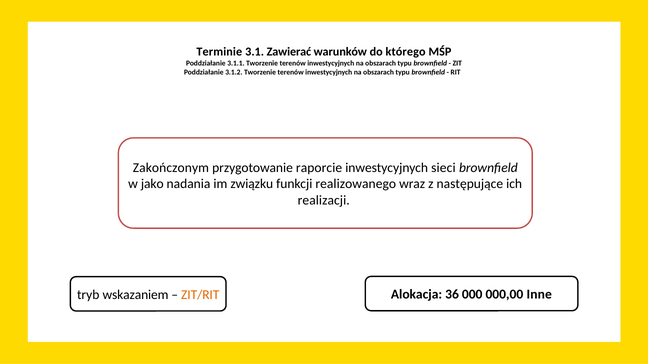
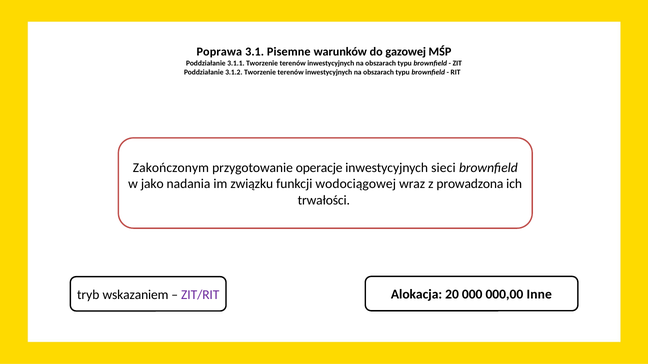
Terminie: Terminie -> Poprawa (219, 52)
Zawierać: Zawierać -> Pisemne (289, 52)
którego: którego -> gazowej (406, 52)
raporcie: raporcie -> operacje (319, 168)
realizowanego: realizowanego -> wodociągowej (356, 184)
następujące: następujące -> prowadzona (470, 184)
realizacji: realizacji -> trwałości (324, 200)
ZIT/RIT colour: orange -> purple (200, 295)
36: 36 -> 20 (452, 295)
